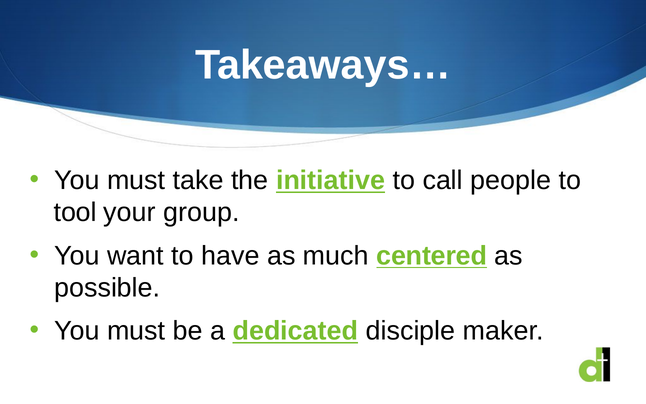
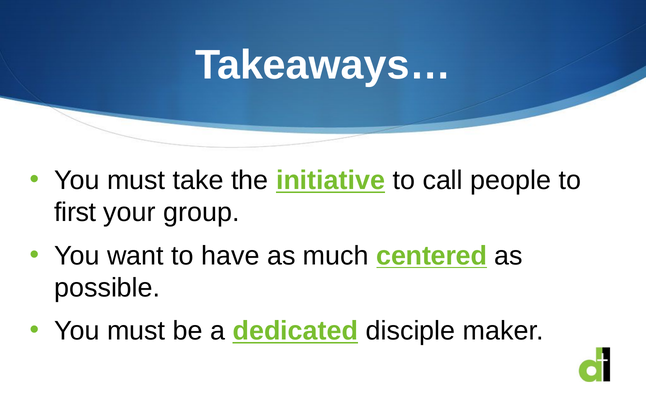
tool: tool -> first (75, 212)
